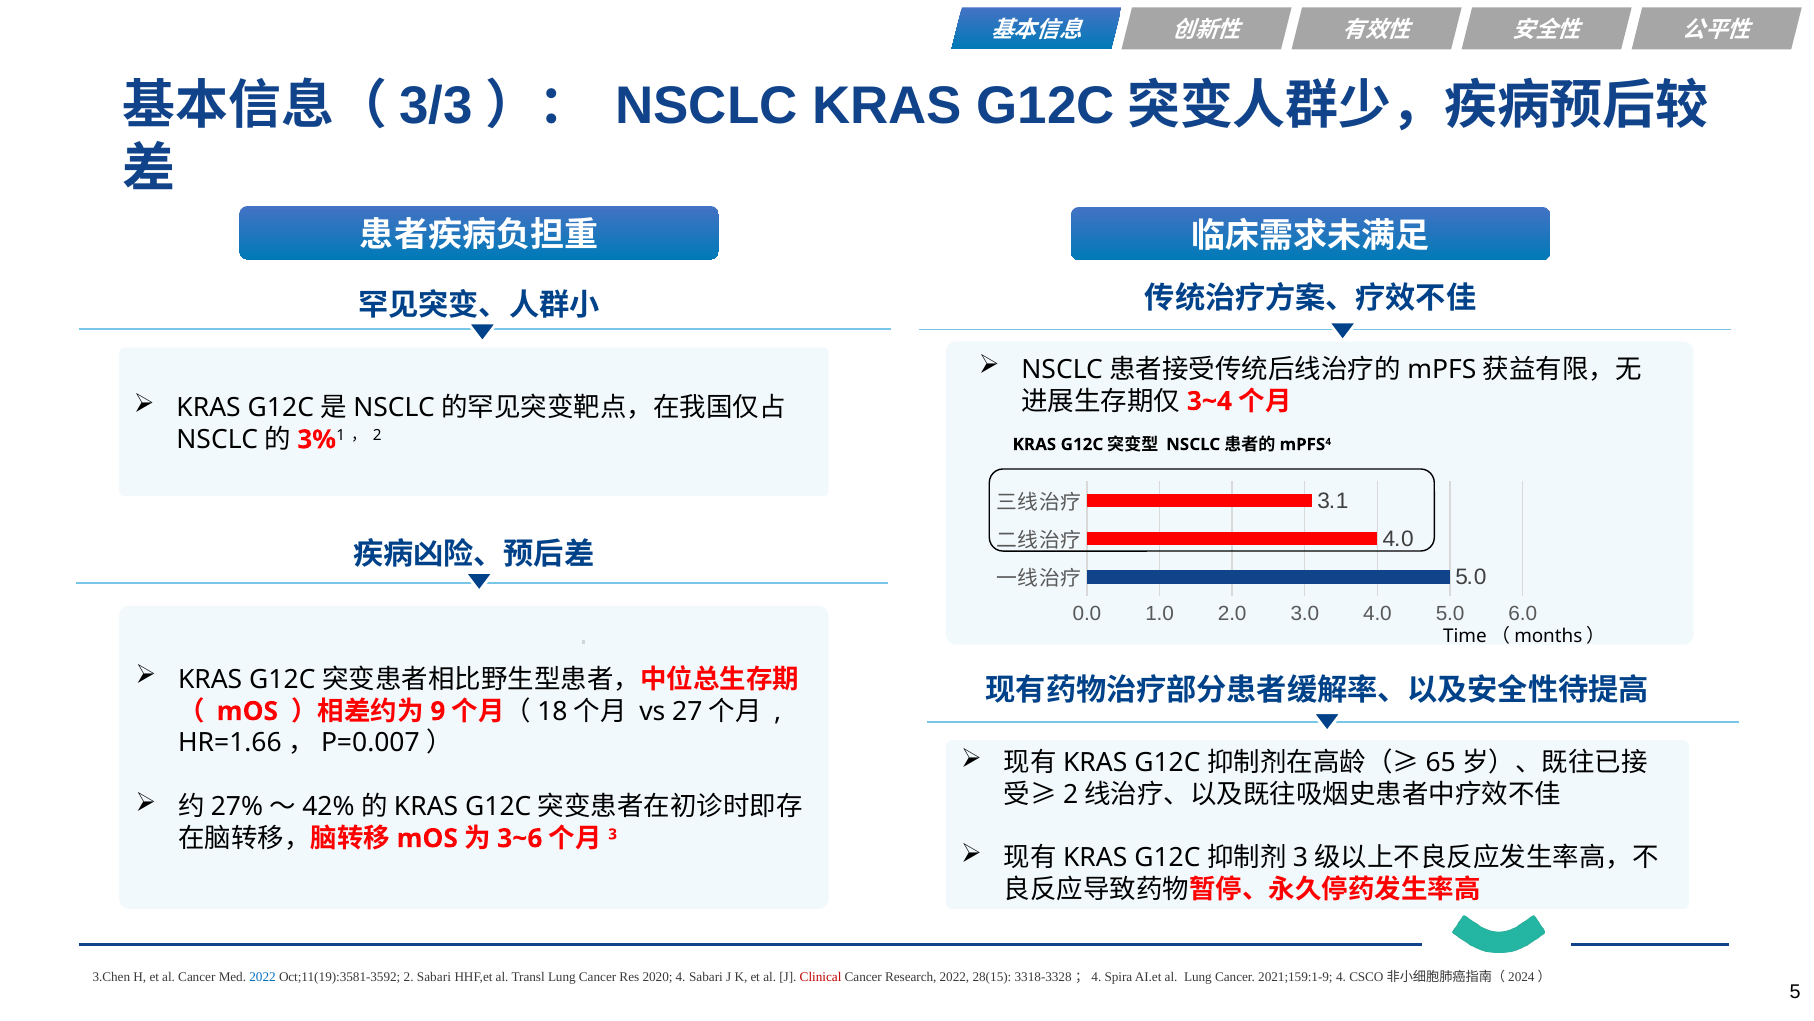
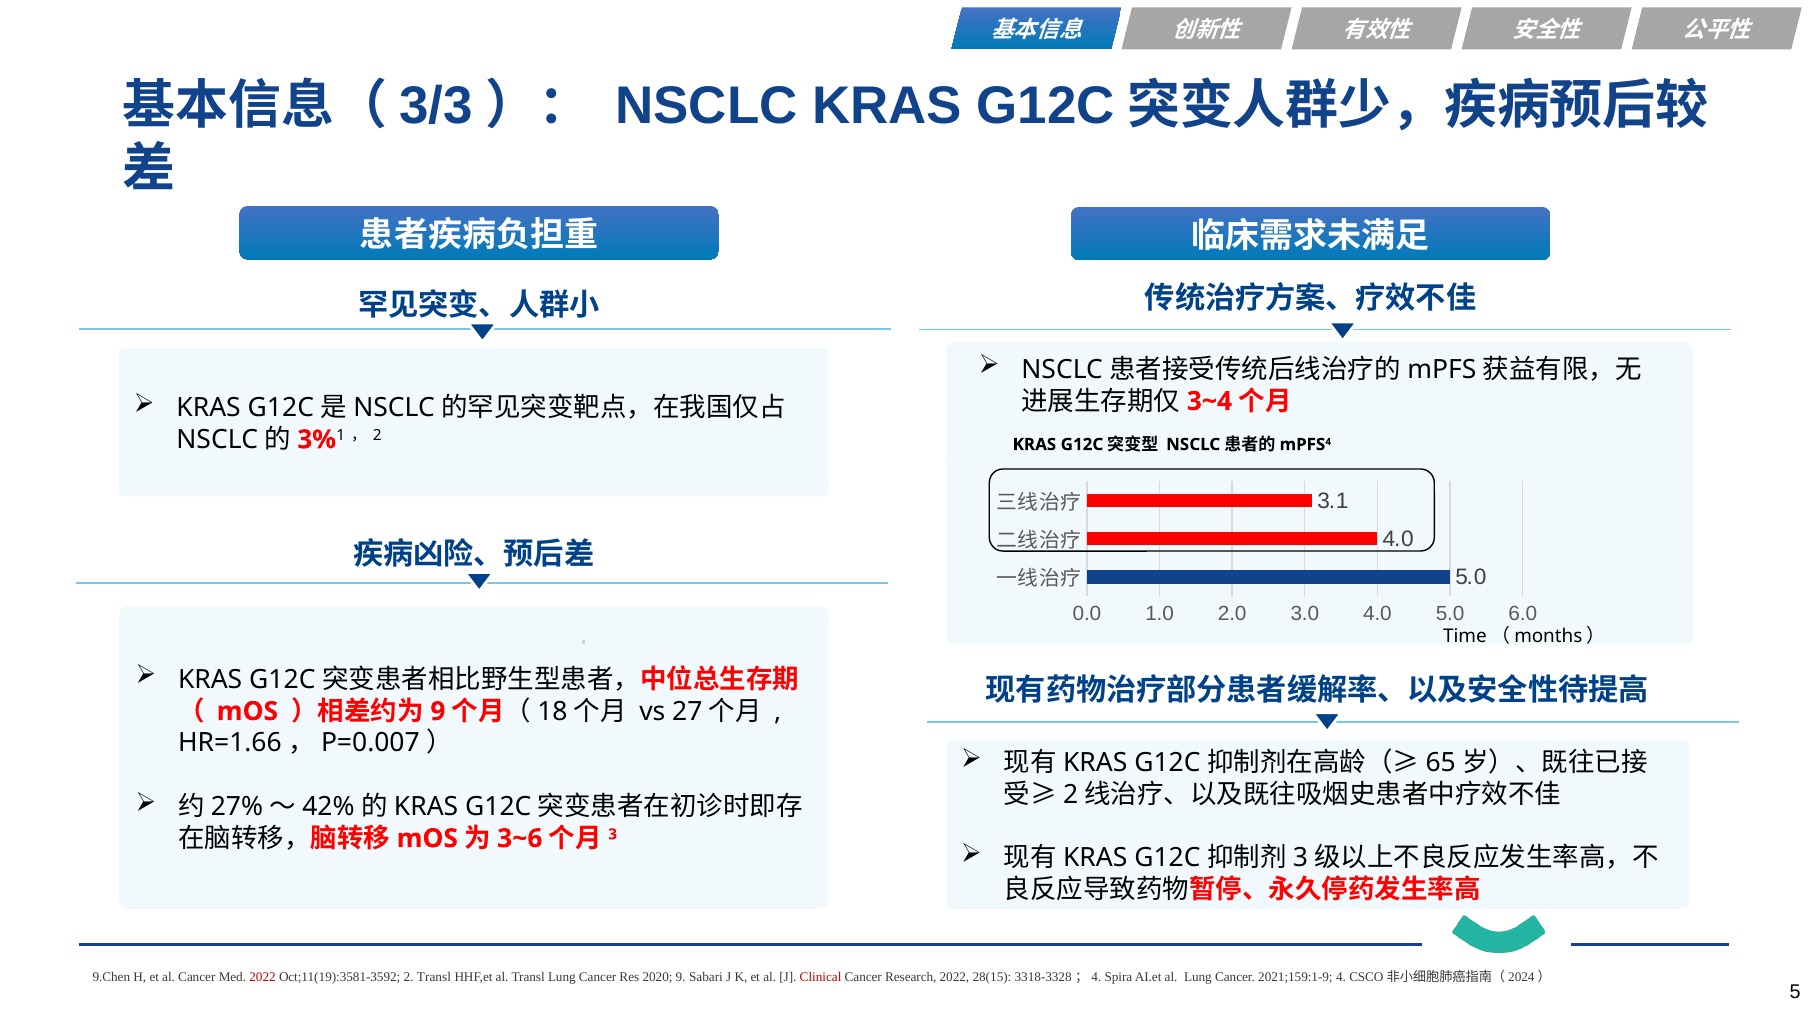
3.Chen: 3.Chen -> 9.Chen (111, 976)
2022 colour: blue -> red (263, 976)
2 Sabari: Sabari -> Transl (434, 976)
2020 4: 4 -> 9 (681, 976)
